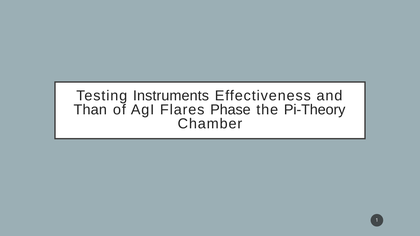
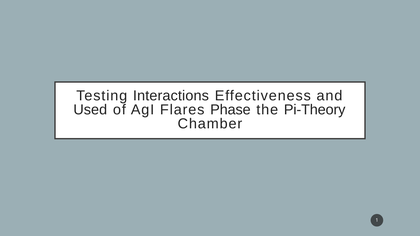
Instruments: Instruments -> Interactions (171, 96)
Than: Than -> Used (90, 110)
